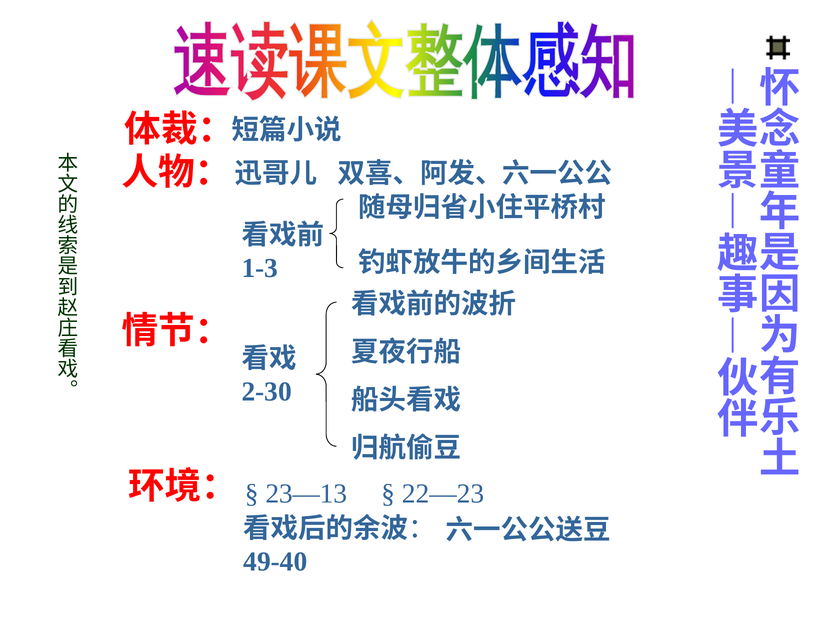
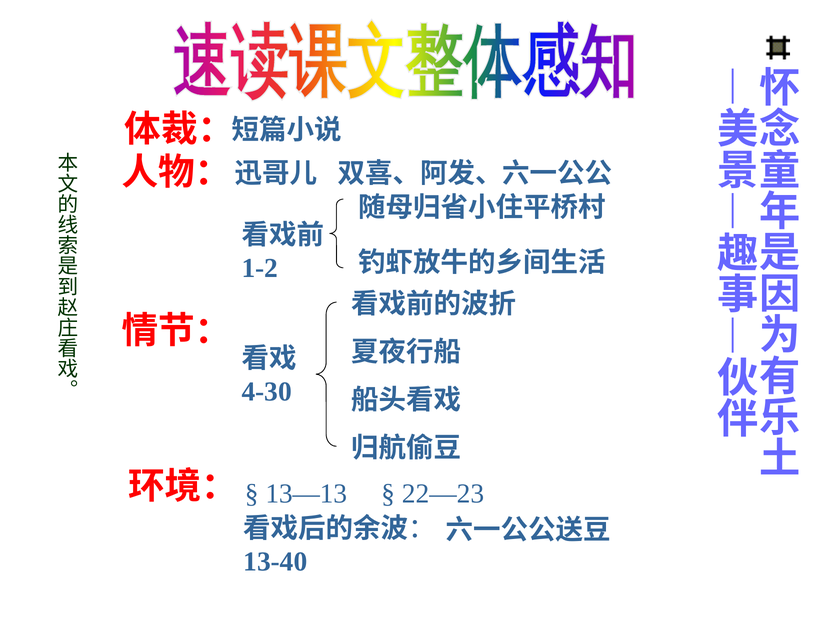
1-3: 1-3 -> 1-2 (260, 268)
2-30: 2-30 -> 4-30 (267, 392)
23—13: 23—13 -> 13—13 (306, 494)
49-40: 49-40 -> 13-40 (275, 561)
